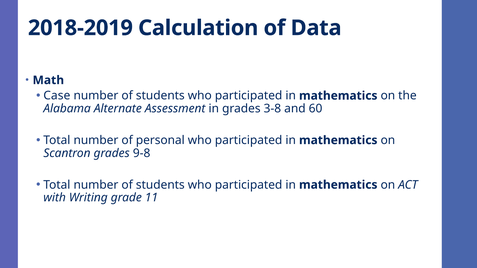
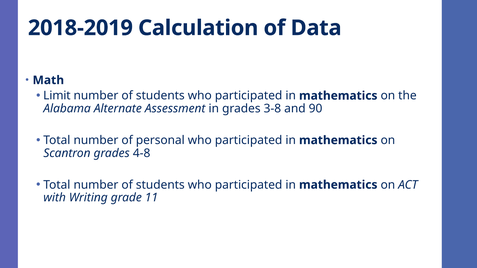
Case: Case -> Limit (57, 96)
60: 60 -> 90 (316, 109)
9-8: 9-8 -> 4-8 (142, 153)
